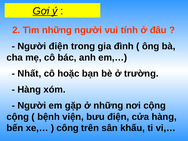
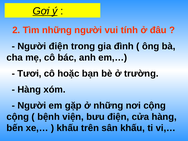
Nhất: Nhất -> Tươi (29, 74)
công: công -> khấu (68, 128)
